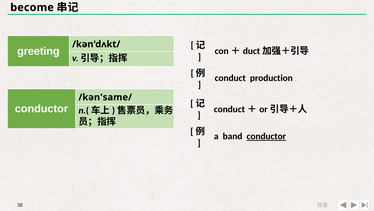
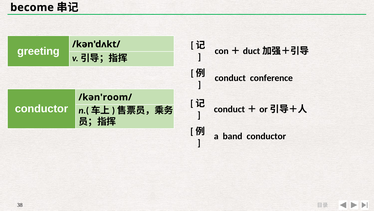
production: production -> conference (271, 78)
/kən'same/: /kən'same/ -> /kən'room/ (105, 97)
conductor underline: present -> none (266, 136)
